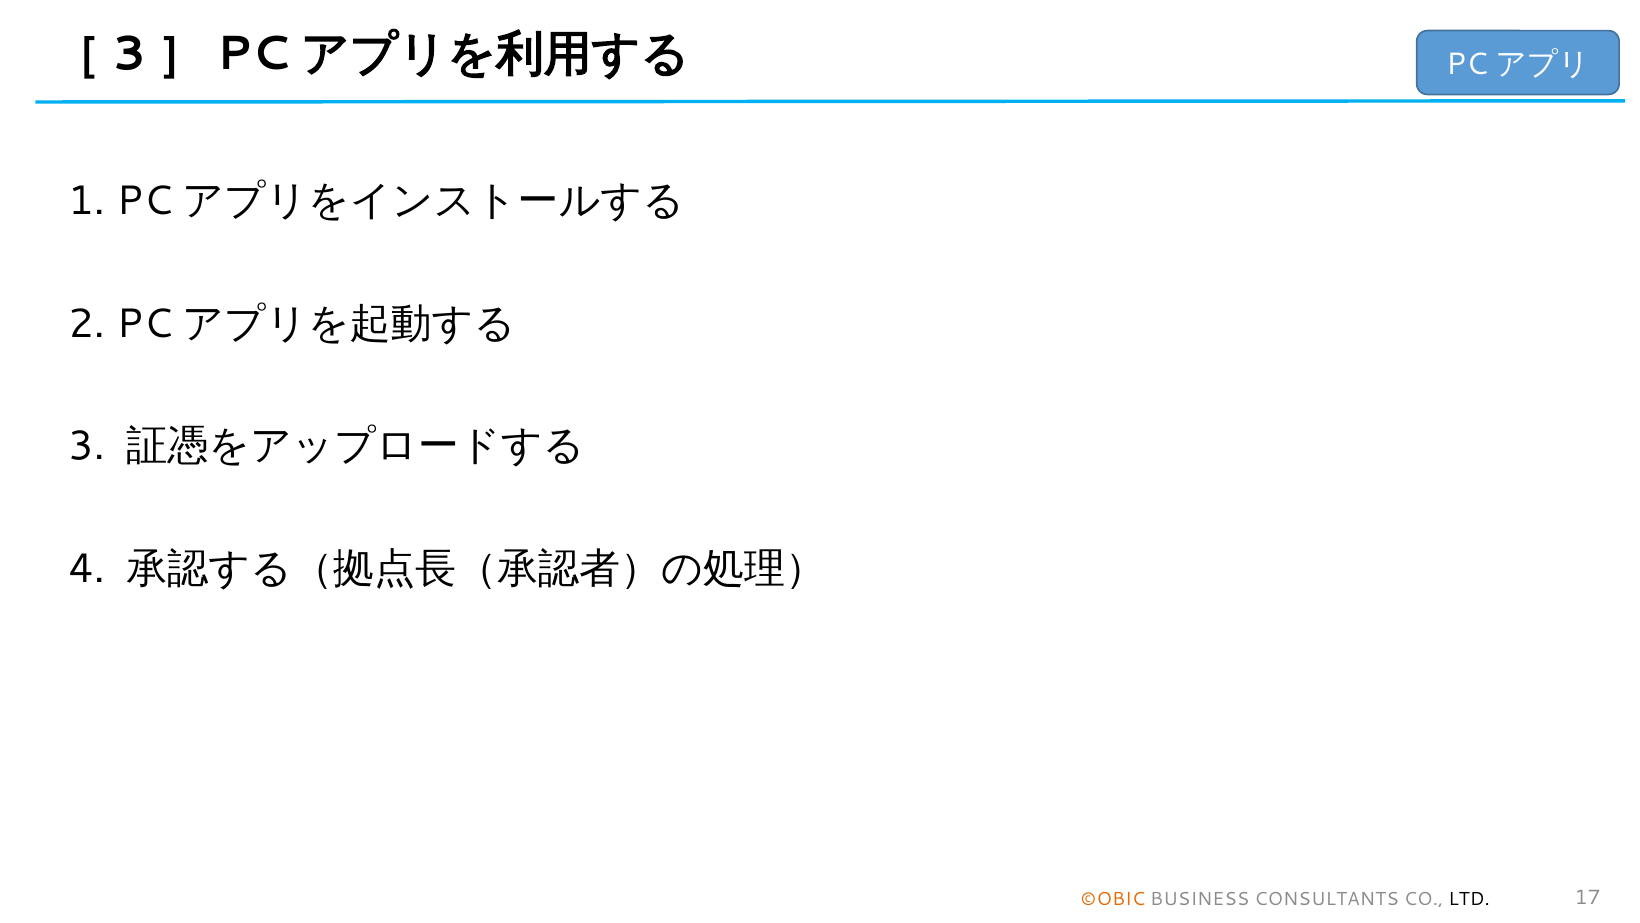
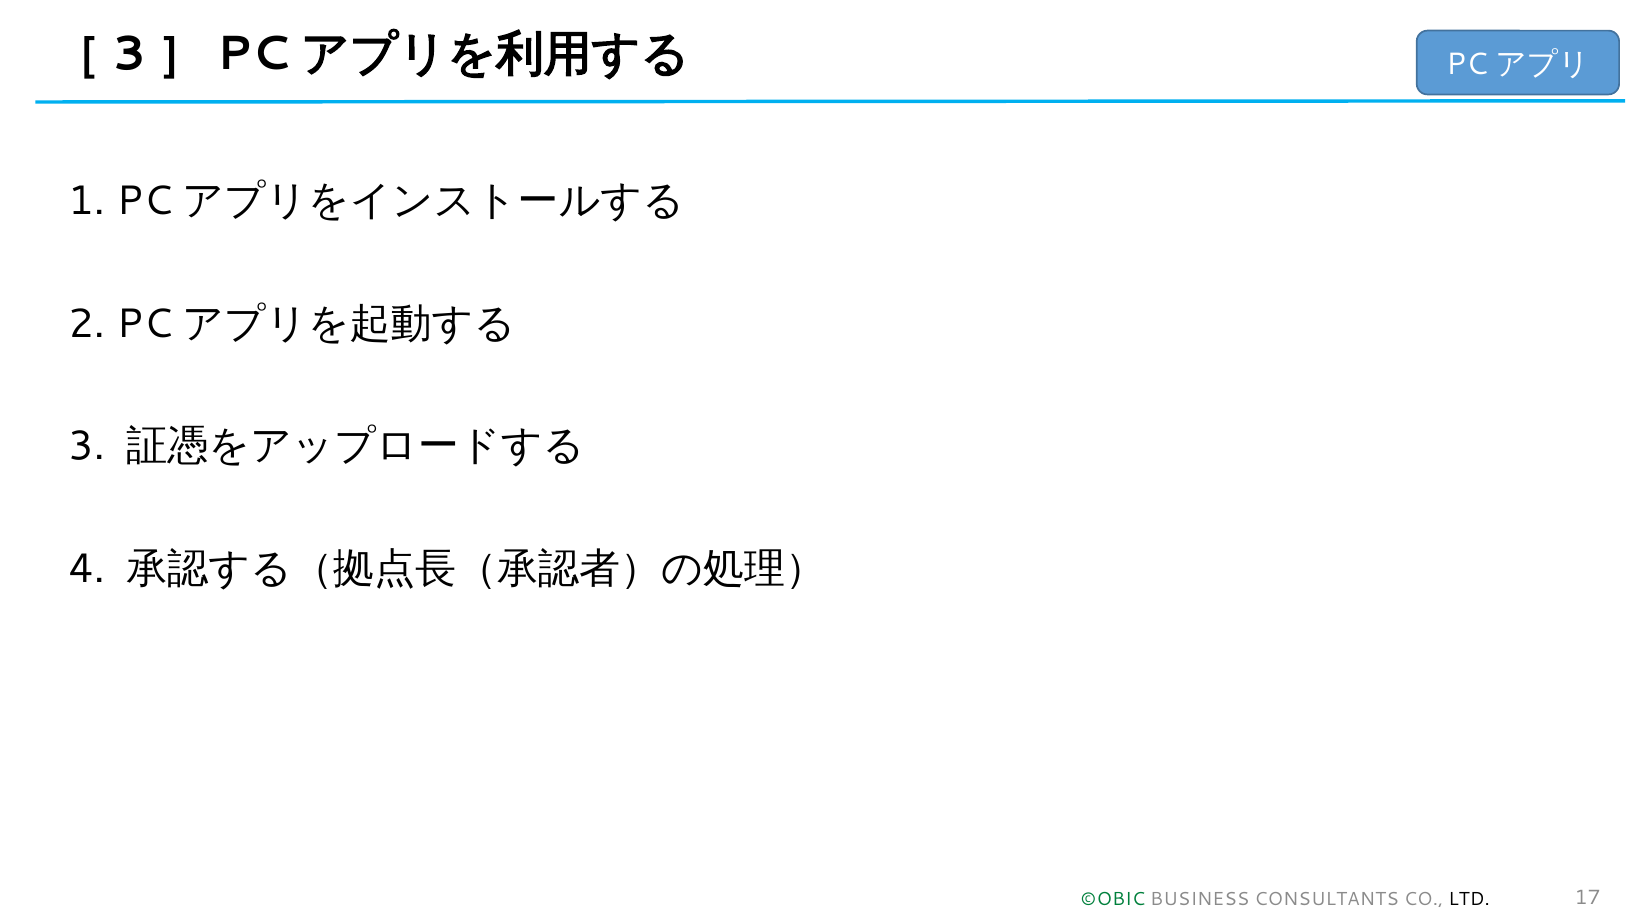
©OBIC colour: orange -> green (1113, 899)
